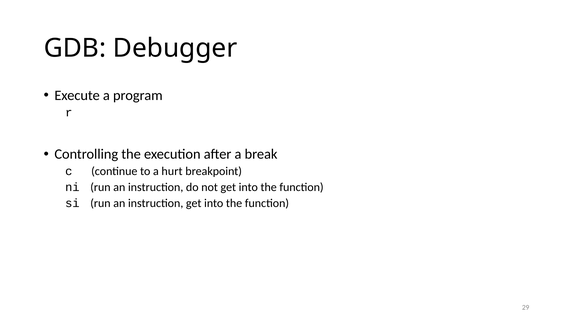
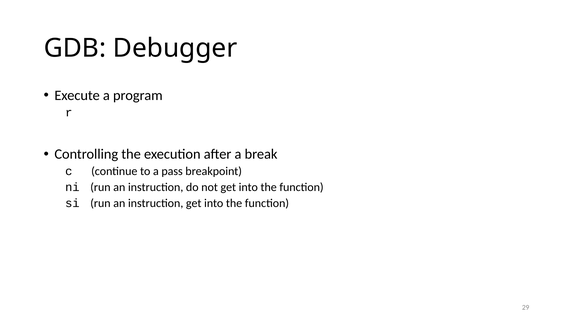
hurt: hurt -> pass (172, 172)
